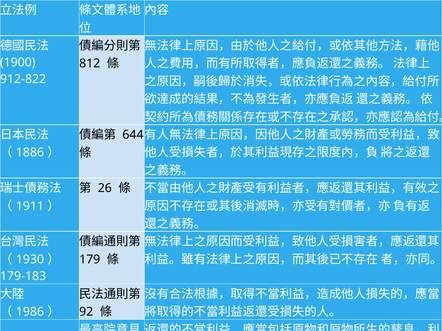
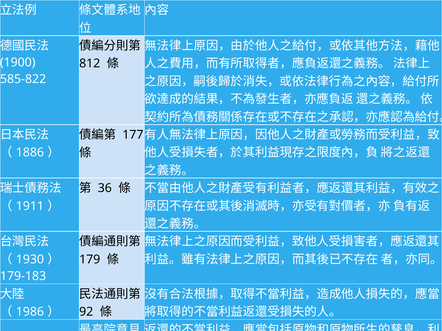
912‐822: 912‐822 -> 585‐822 (23, 79)
644: 644 -> 177 (133, 135)
26: 26 -> 36 (105, 188)
